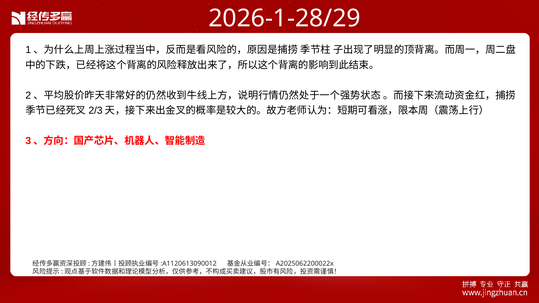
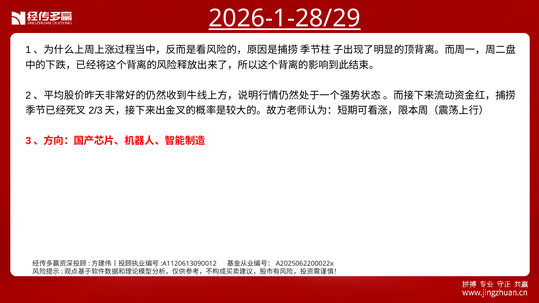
2026-1-28/29 underline: none -> present (285, 19)
